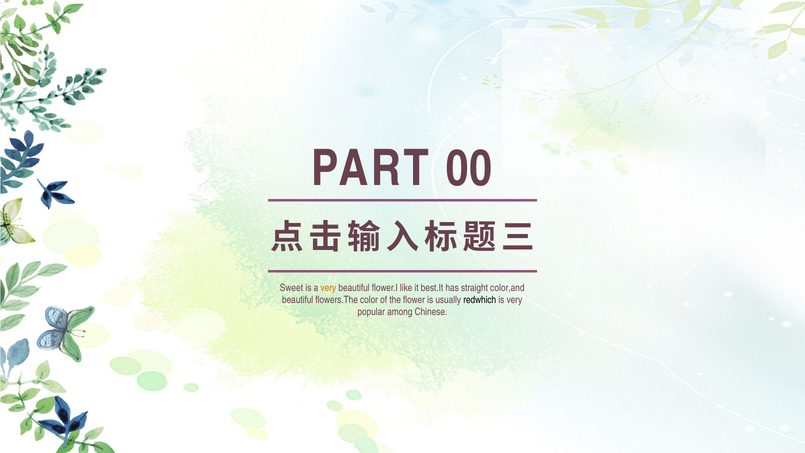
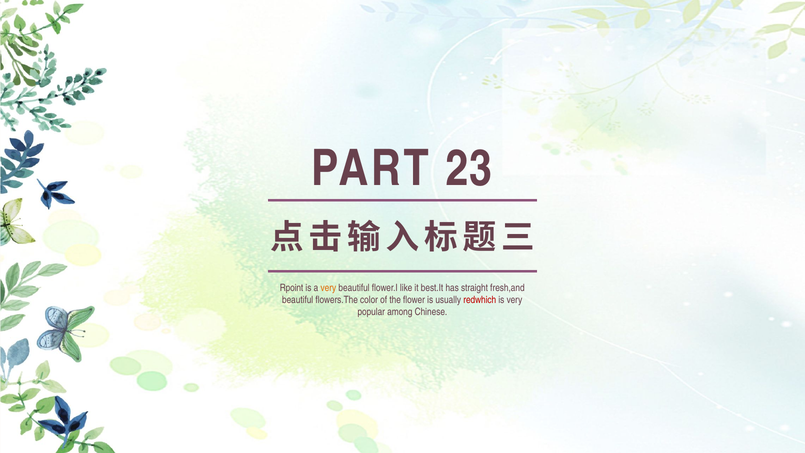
00: 00 -> 23 (469, 169)
Sweet: Sweet -> Rpoint (292, 288)
color,and: color,and -> fresh,and (507, 288)
redwhich colour: black -> red (480, 300)
